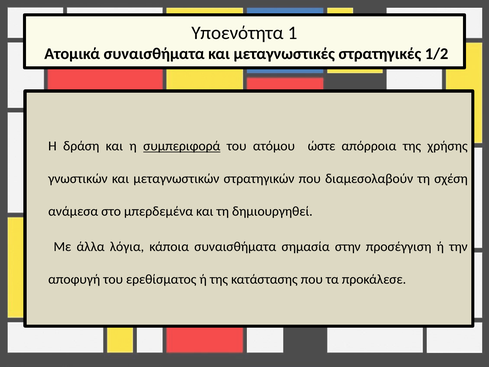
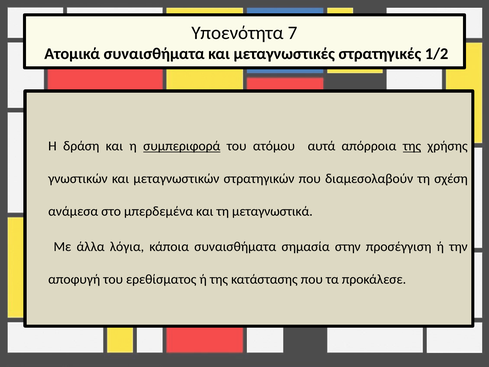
1: 1 -> 7 (293, 33)
ώστε: ώστε -> αυτά (322, 146)
της underline: none -> present (412, 146)
δημιουργηθεί: δημιουργηθεί -> μεταγνωστικά (272, 211)
